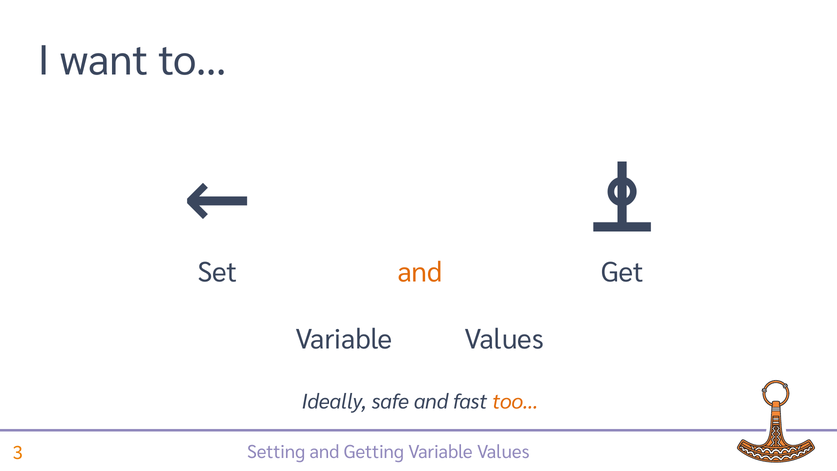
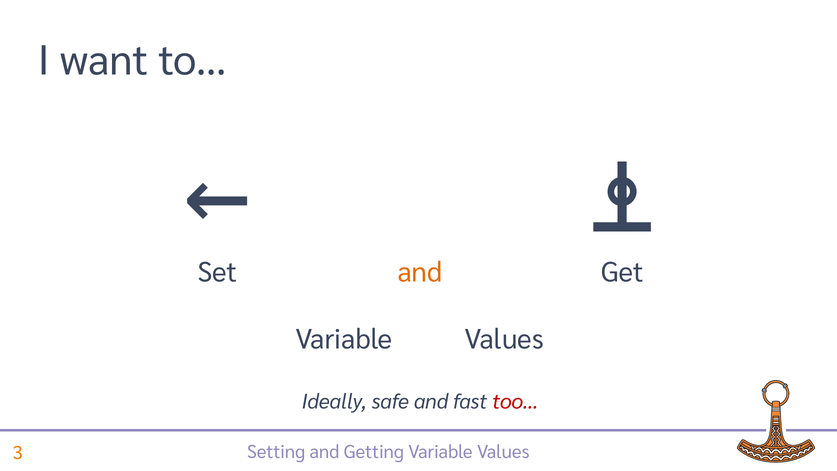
too… colour: orange -> red (515, 402)
